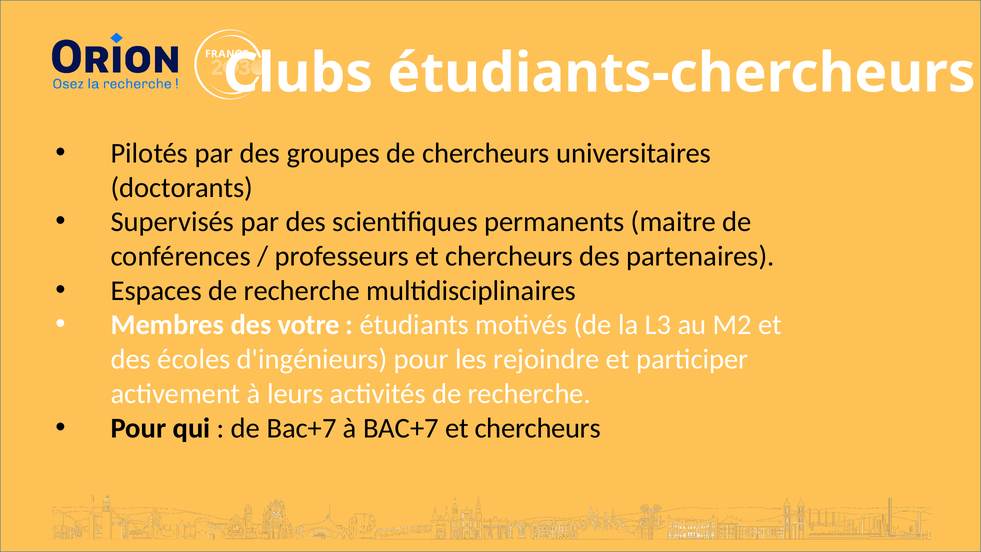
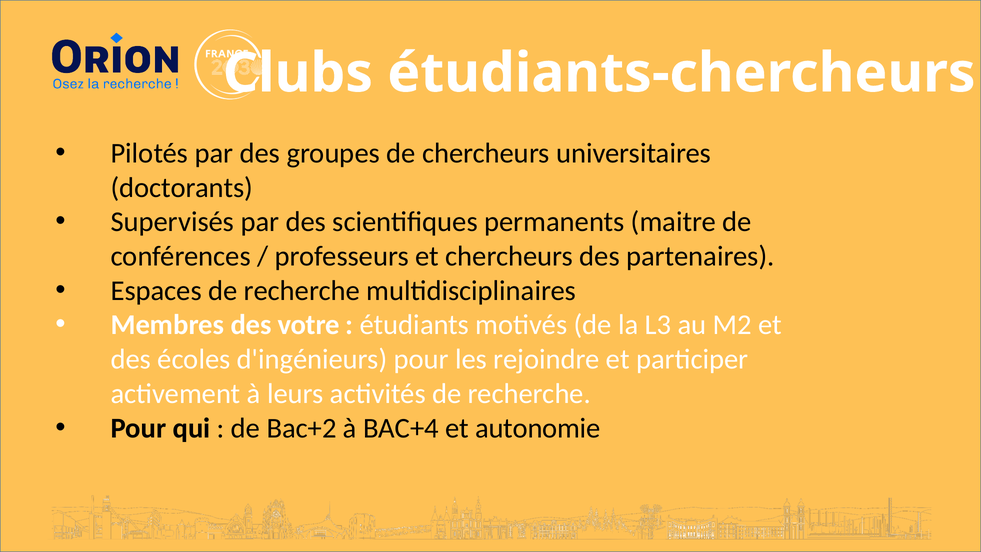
de Bac+7: Bac+7 -> Bac+2 (302, 428)
à BAC+7: BAC+7 -> BAC+4 (401, 428)
chercheurs: chercheurs -> autonomie (538, 428)
